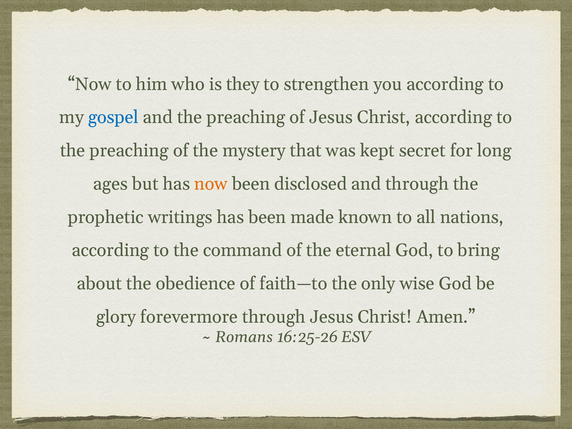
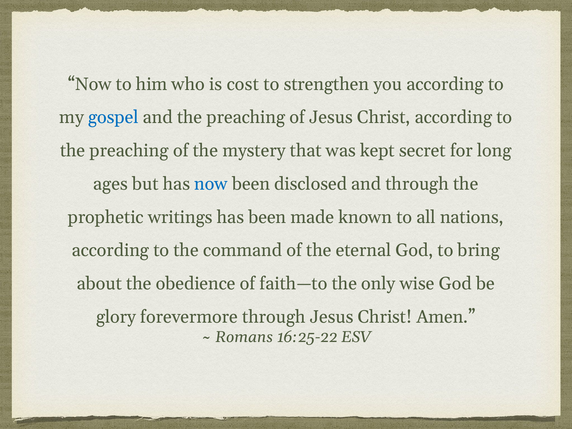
they: they -> cost (243, 84)
now colour: orange -> blue (211, 184)
16:25-26: 16:25-26 -> 16:25-22 (307, 337)
